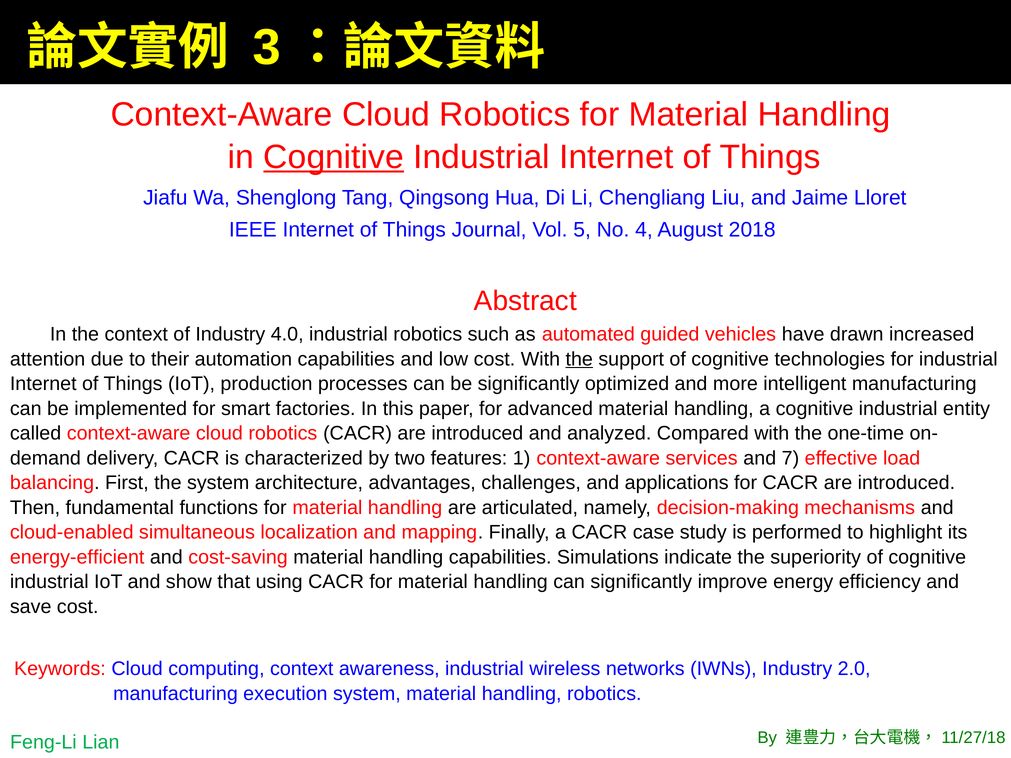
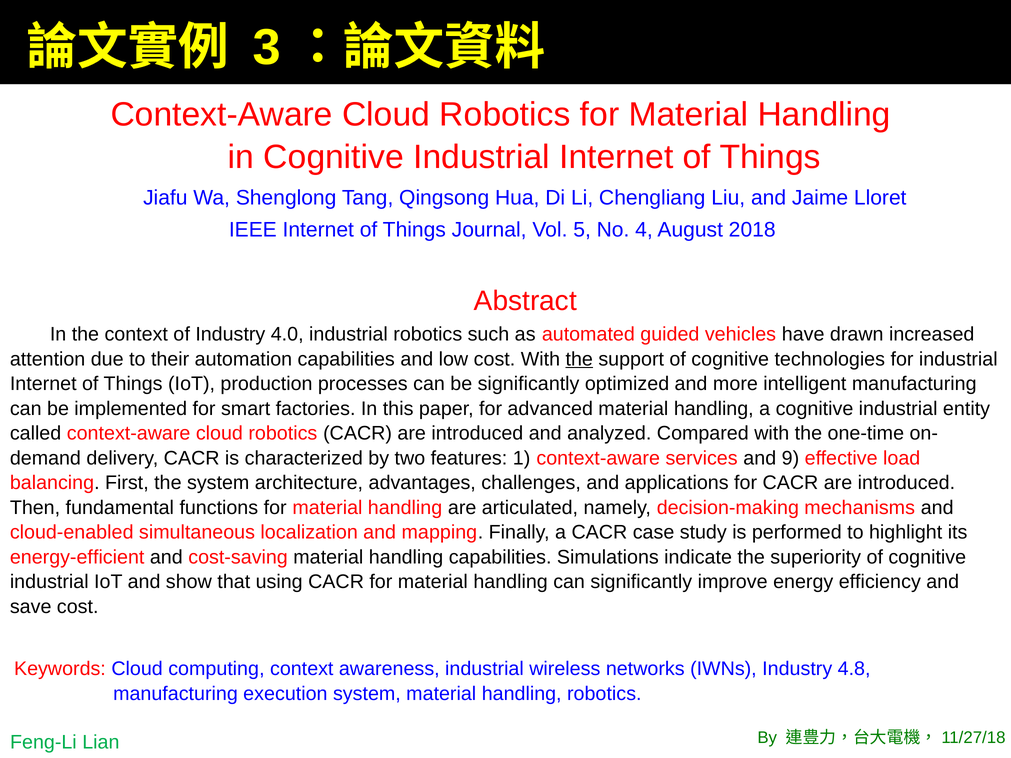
Cognitive underline: present -> none (334, 157)
7: 7 -> 9 (790, 458)
2.0: 2.0 -> 4.8 (854, 669)
